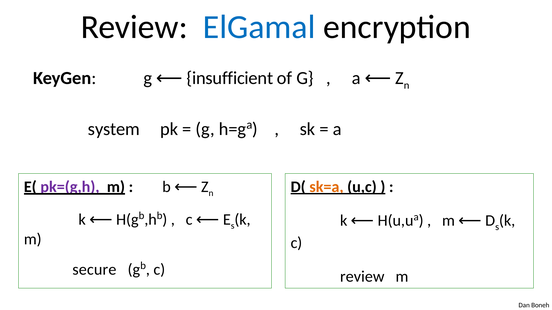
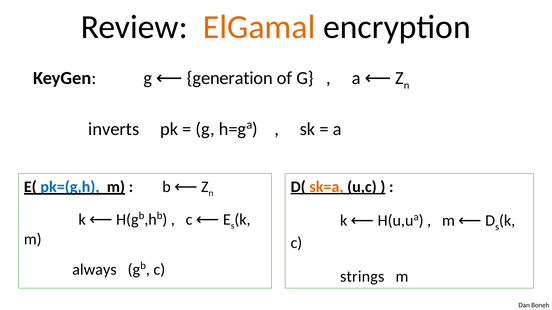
ElGamal colour: blue -> orange (259, 27)
insufficient: insufficient -> generation (230, 78)
system: system -> inverts (114, 129)
pk=(g,h colour: purple -> blue (70, 187)
secure: secure -> always (94, 270)
review: review -> strings (362, 277)
